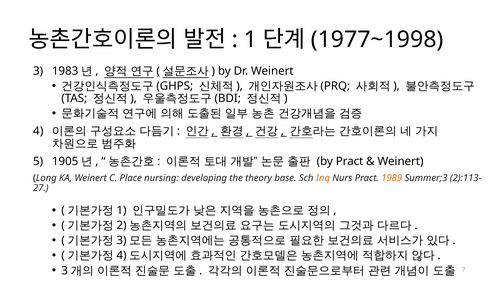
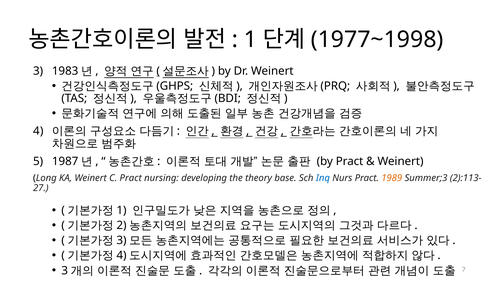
1905: 1905 -> 1987 (65, 162)
C Place: Place -> Pract (131, 178)
Inq colour: orange -> blue (323, 178)
